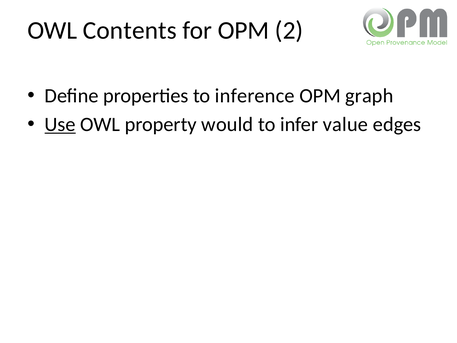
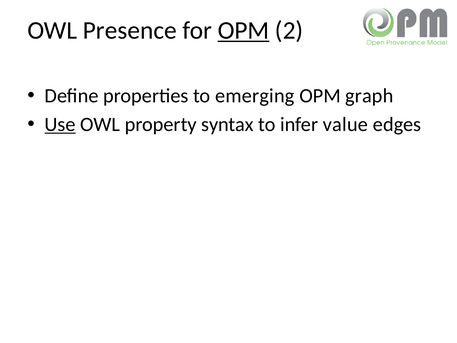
Contents: Contents -> Presence (130, 30)
OPM underline: none -> present (244, 30)
inference: inference -> emerging (255, 96)
would: would -> syntax (227, 124)
